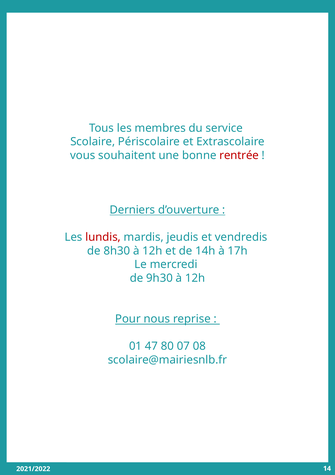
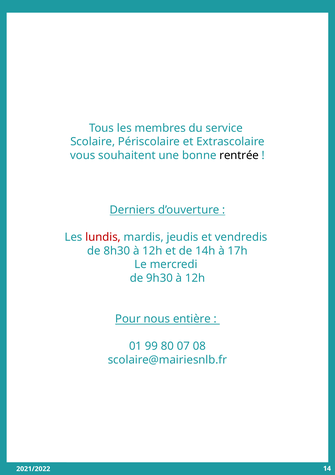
rentrée colour: red -> black (239, 155)
reprise: reprise -> entière (192, 319)
47: 47 -> 99 (151, 346)
